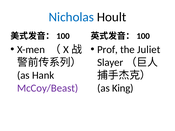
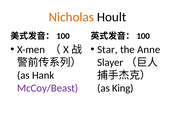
Nicholas colour: blue -> orange (71, 17)
Prof: Prof -> Star (107, 50)
Juliet: Juliet -> Anne (149, 50)
